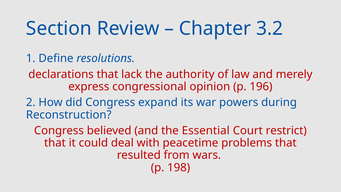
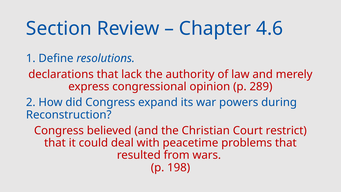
3.2: 3.2 -> 4.6 (270, 29)
196: 196 -> 289 (261, 87)
Essential: Essential -> Christian (206, 130)
